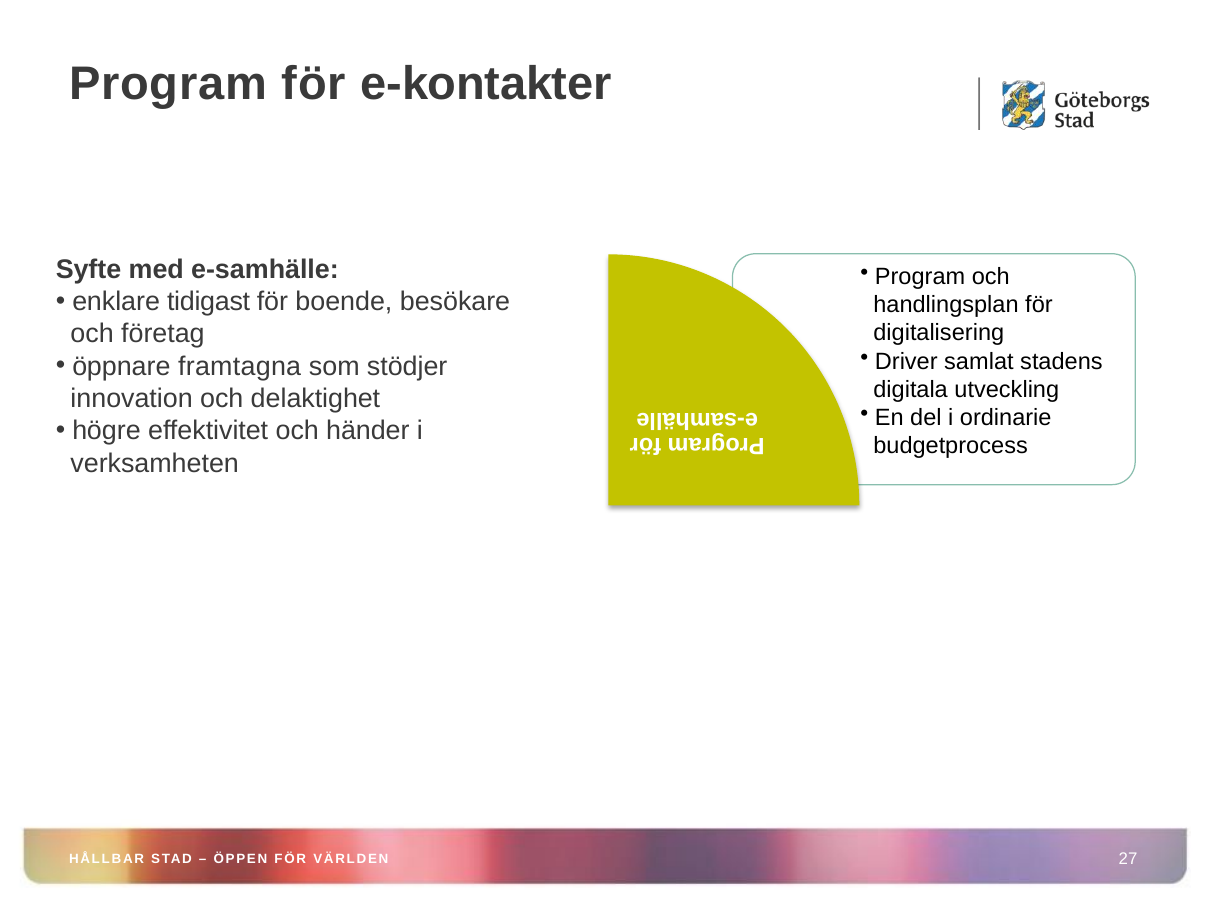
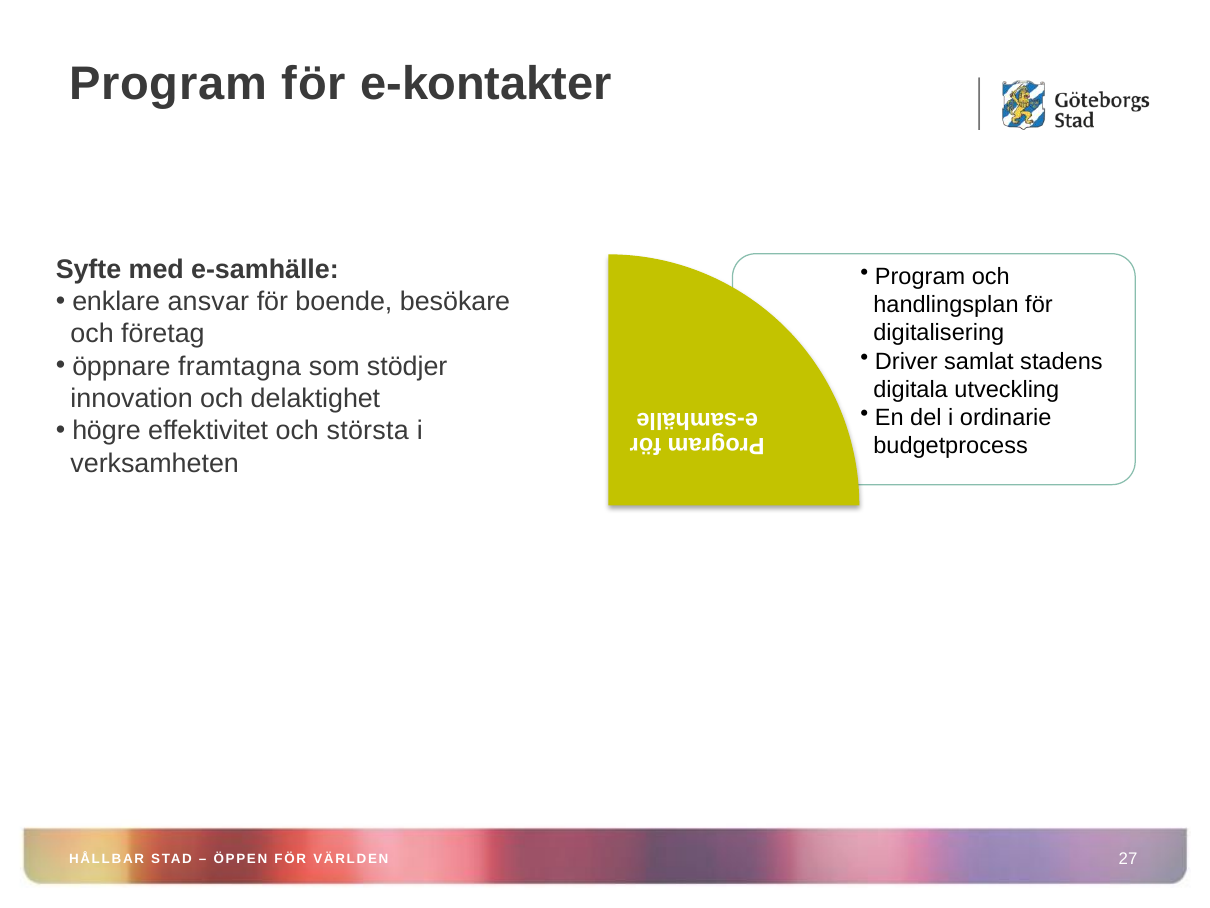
tidigast: tidigast -> ansvar (208, 302)
händer: händer -> största (368, 431)
